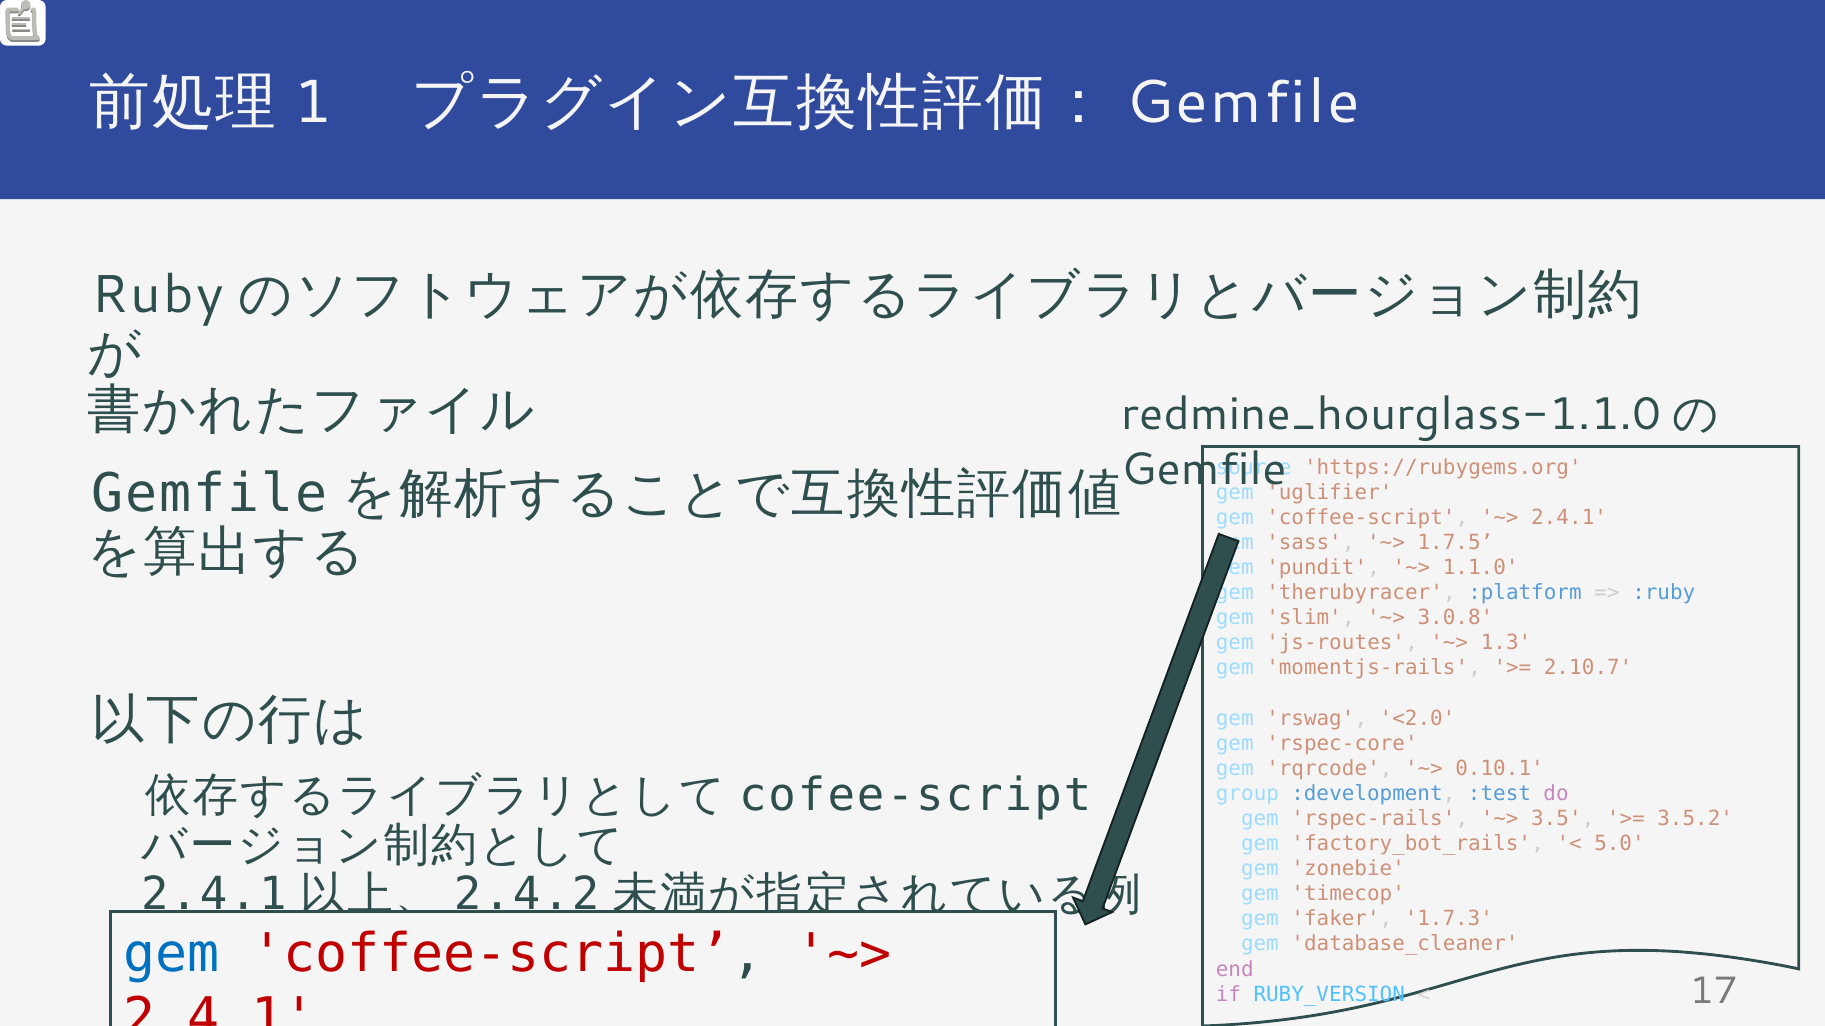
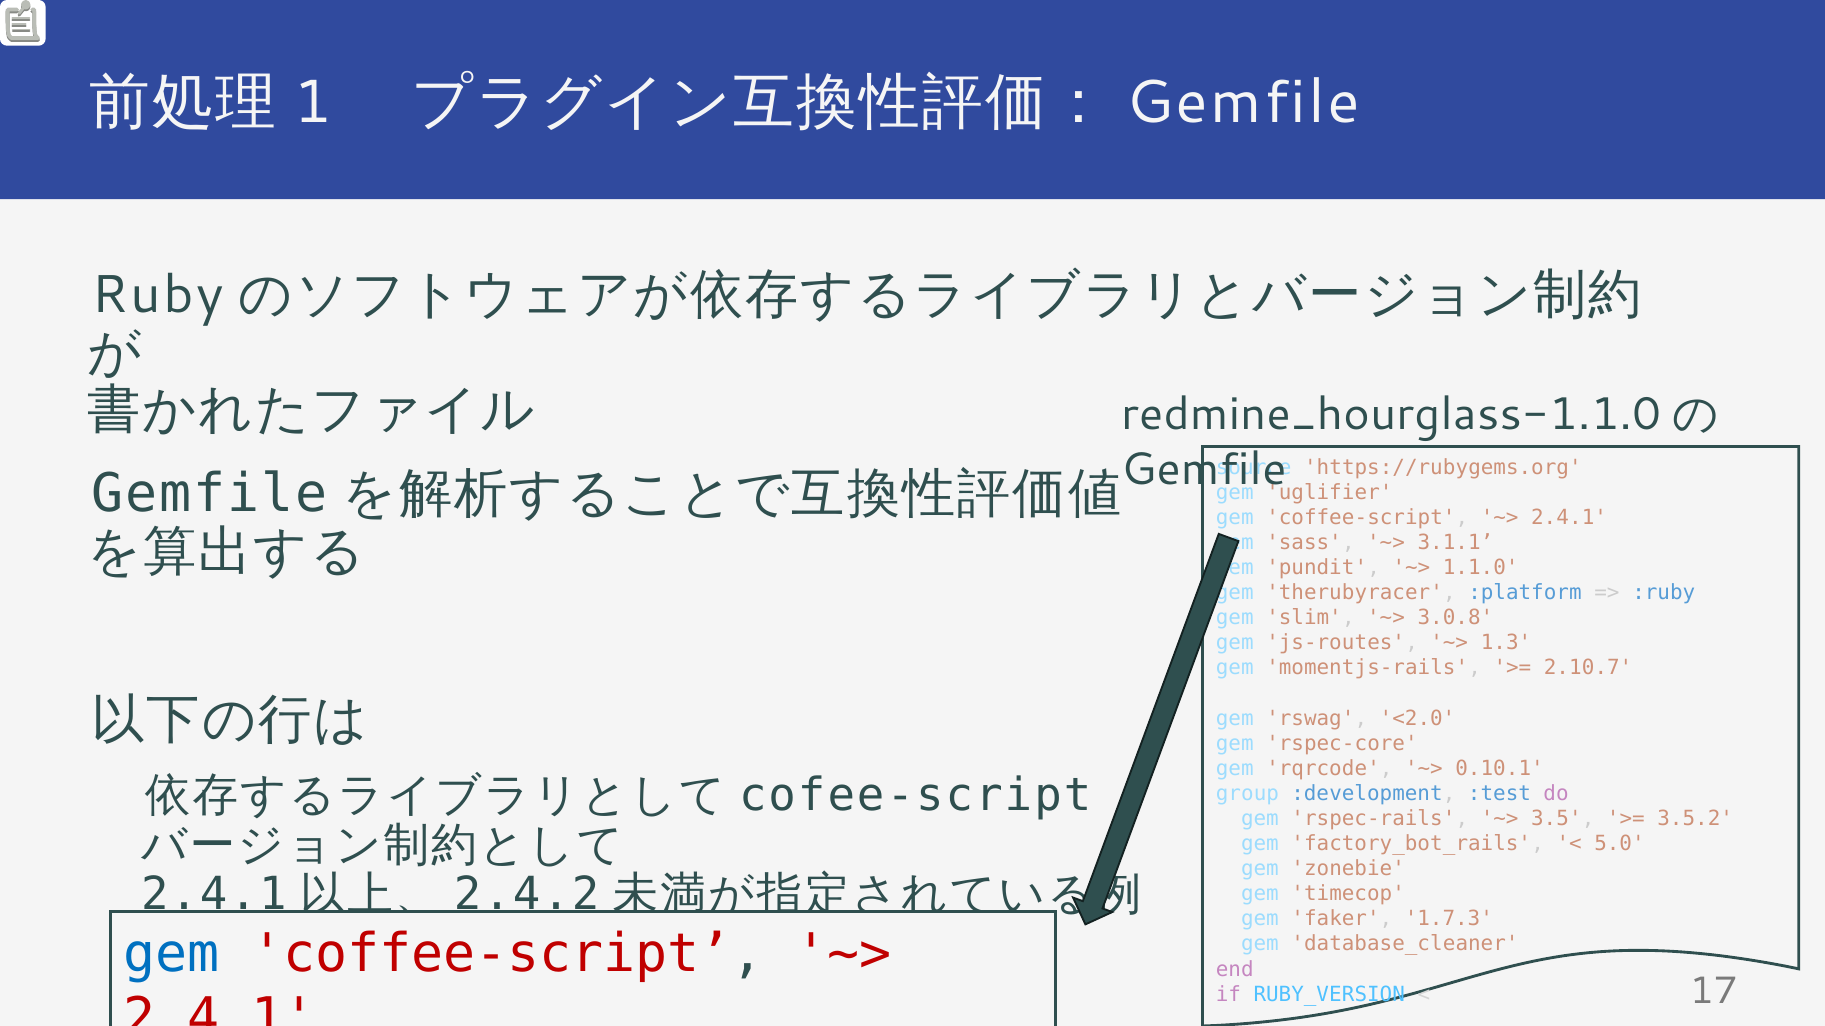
1.7.5: 1.7.5 -> 3.1.1 (1455, 543)
